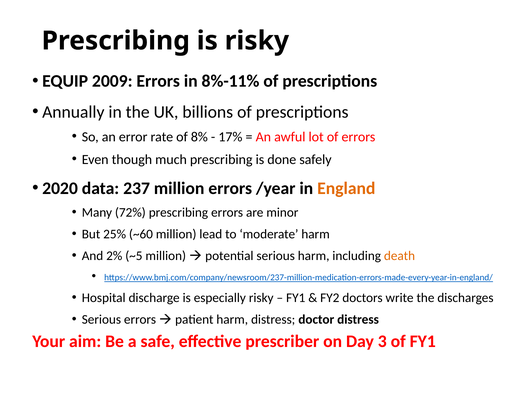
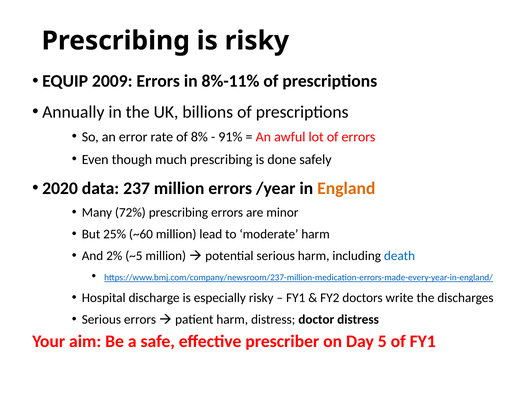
17%: 17% -> 91% (230, 137)
death colour: orange -> blue (400, 256)
3: 3 -> 5 (382, 341)
